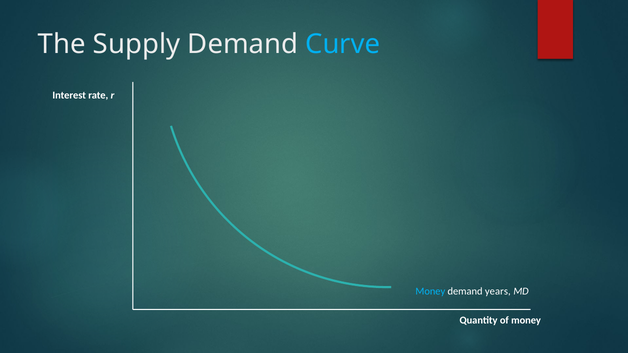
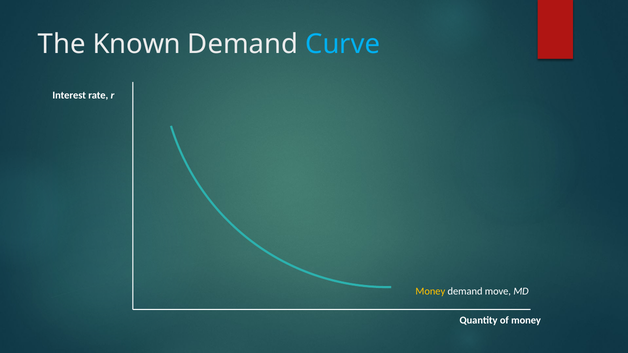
Supply: Supply -> Known (137, 44)
Money colour: light blue -> yellow (430, 292)
years: years -> move (498, 292)
